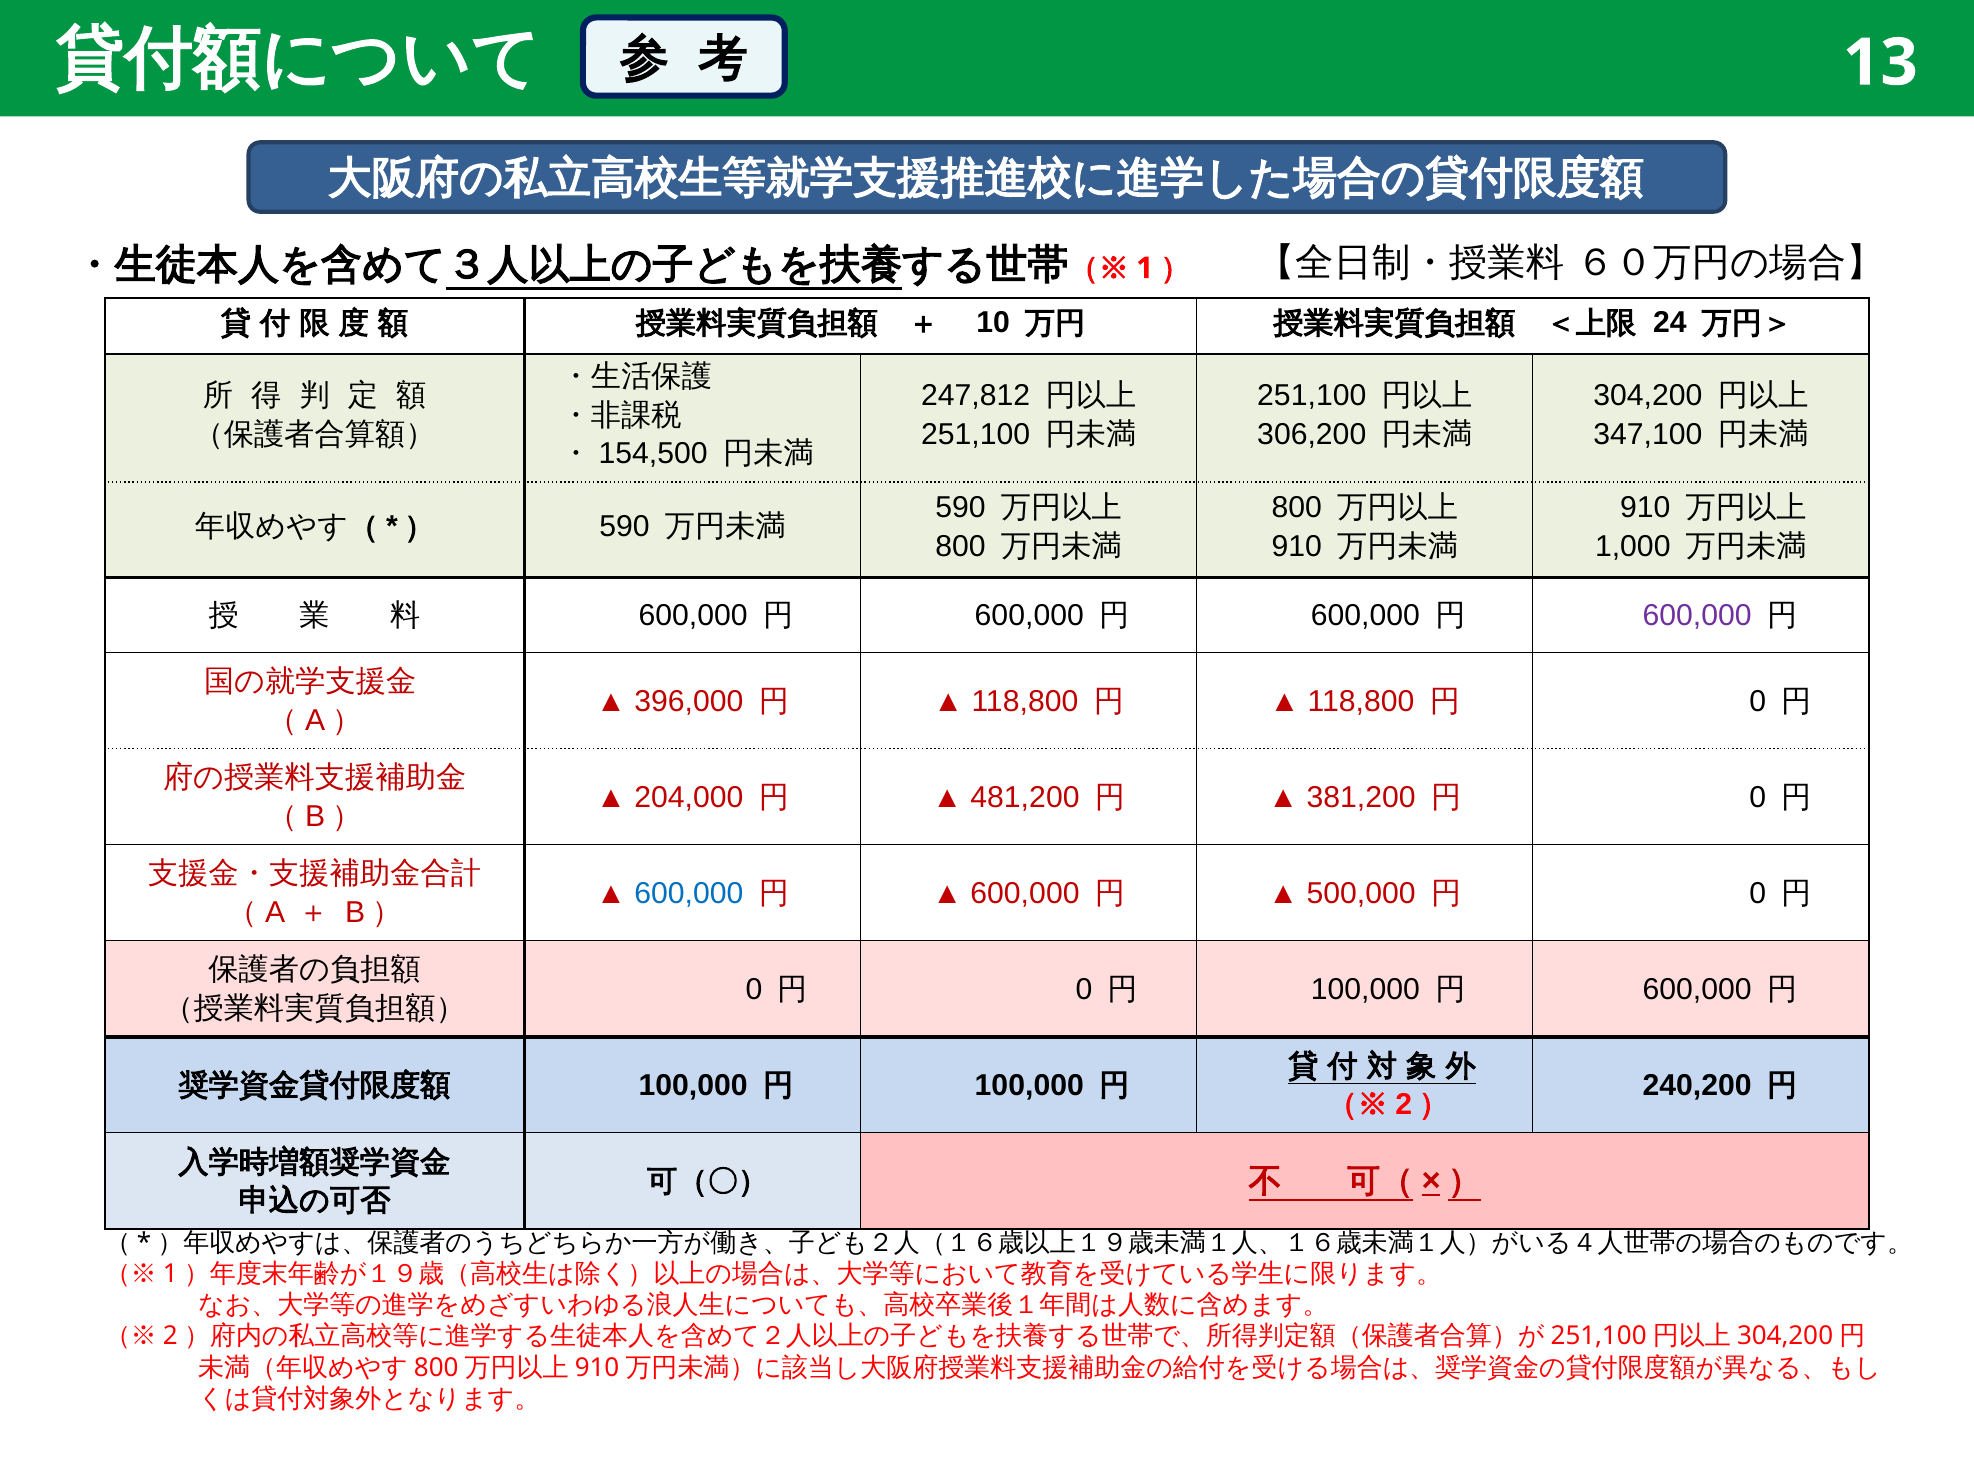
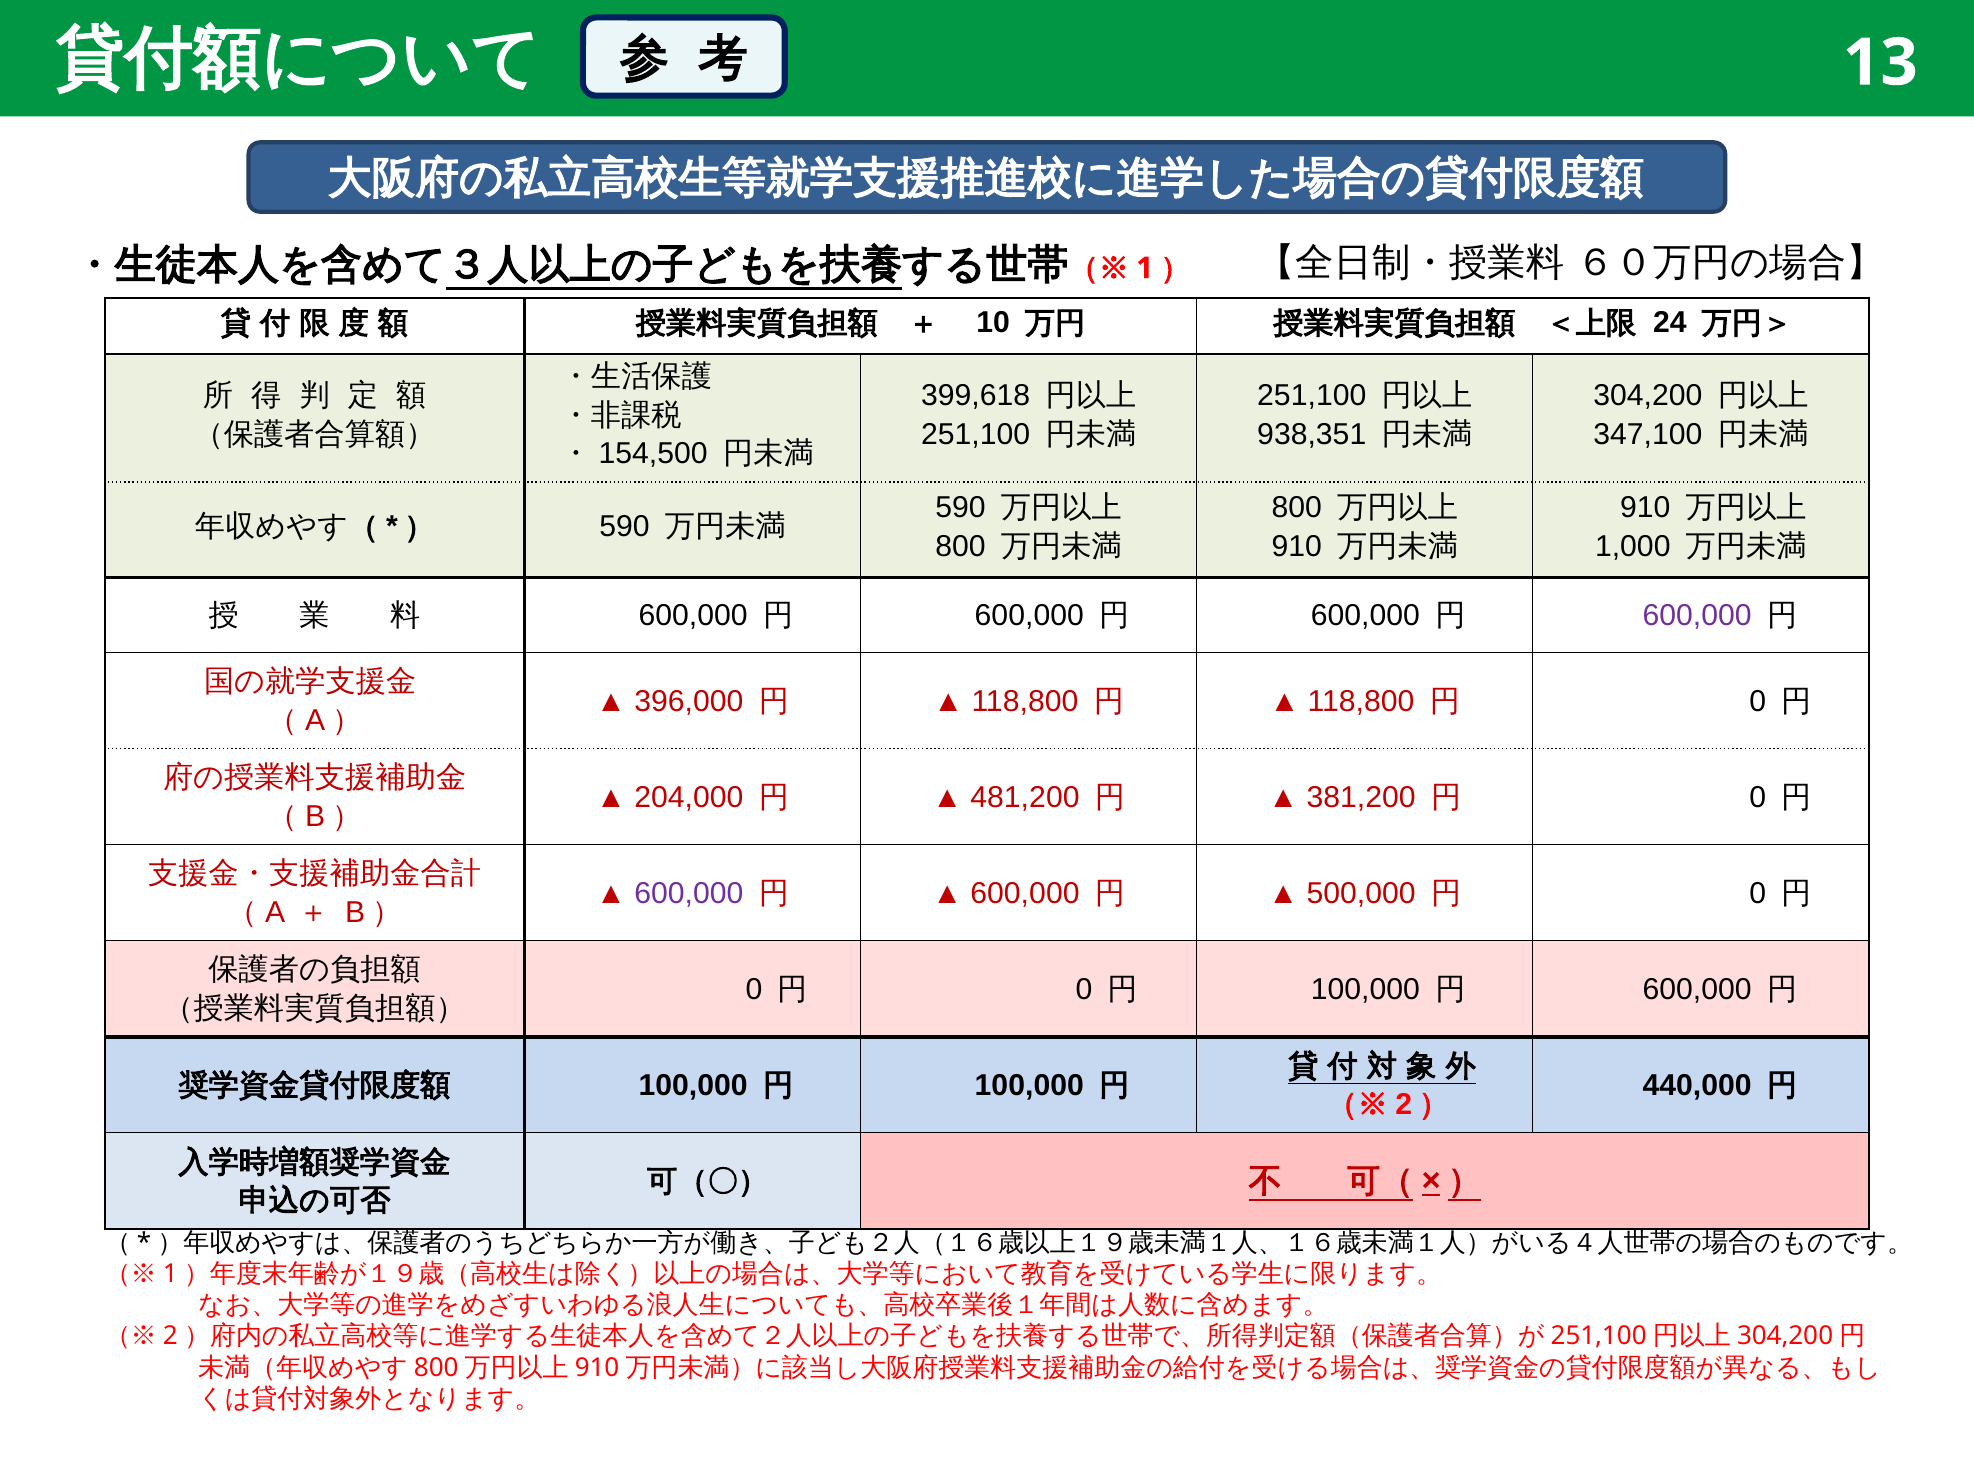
247,812: 247,812 -> 399,618 (976, 396)
306,200: 306,200 -> 938,351 (1312, 434)
600,000 colour: blue -> purple (689, 893)
240,200: 240,200 -> 440,000 (1697, 1085)
